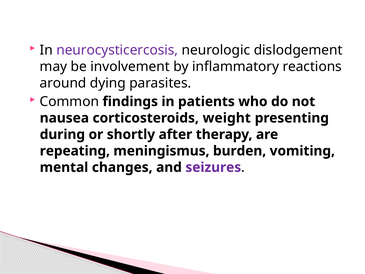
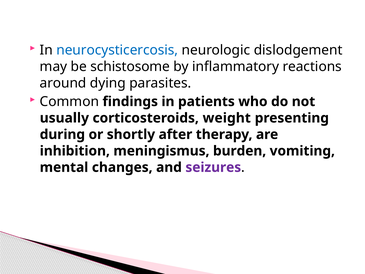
neurocysticercosis colour: purple -> blue (117, 50)
involvement: involvement -> schistosome (130, 67)
nausea: nausea -> usually (64, 118)
repeating: repeating -> inhibition (75, 151)
